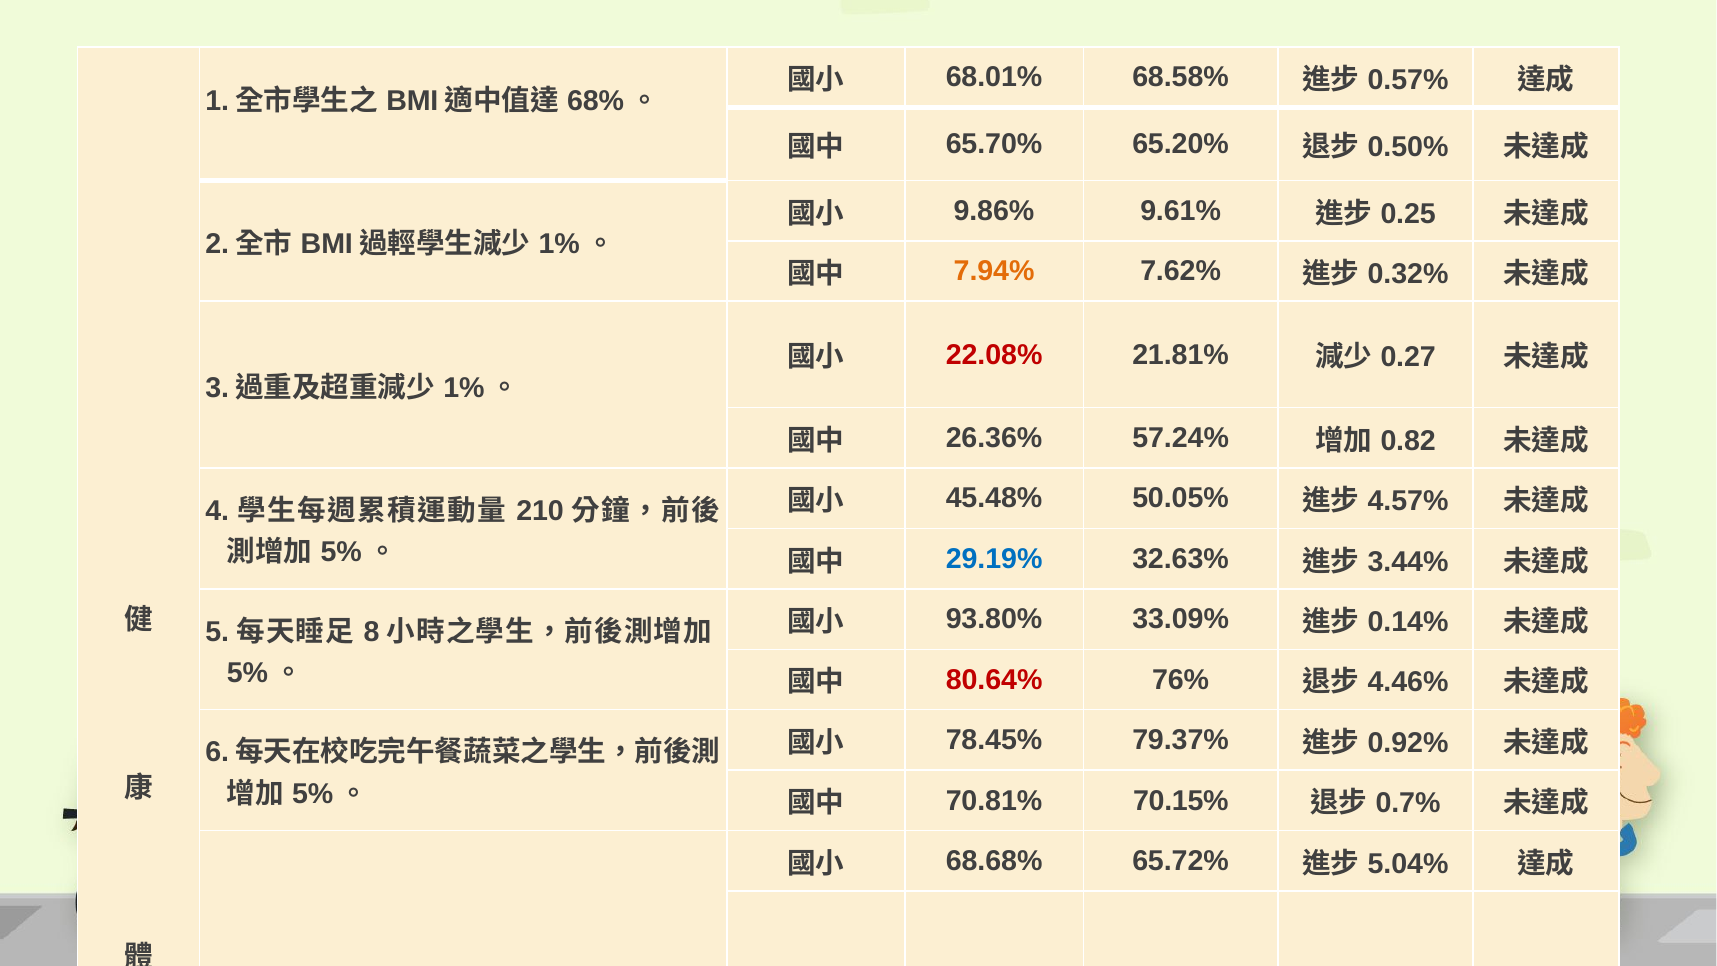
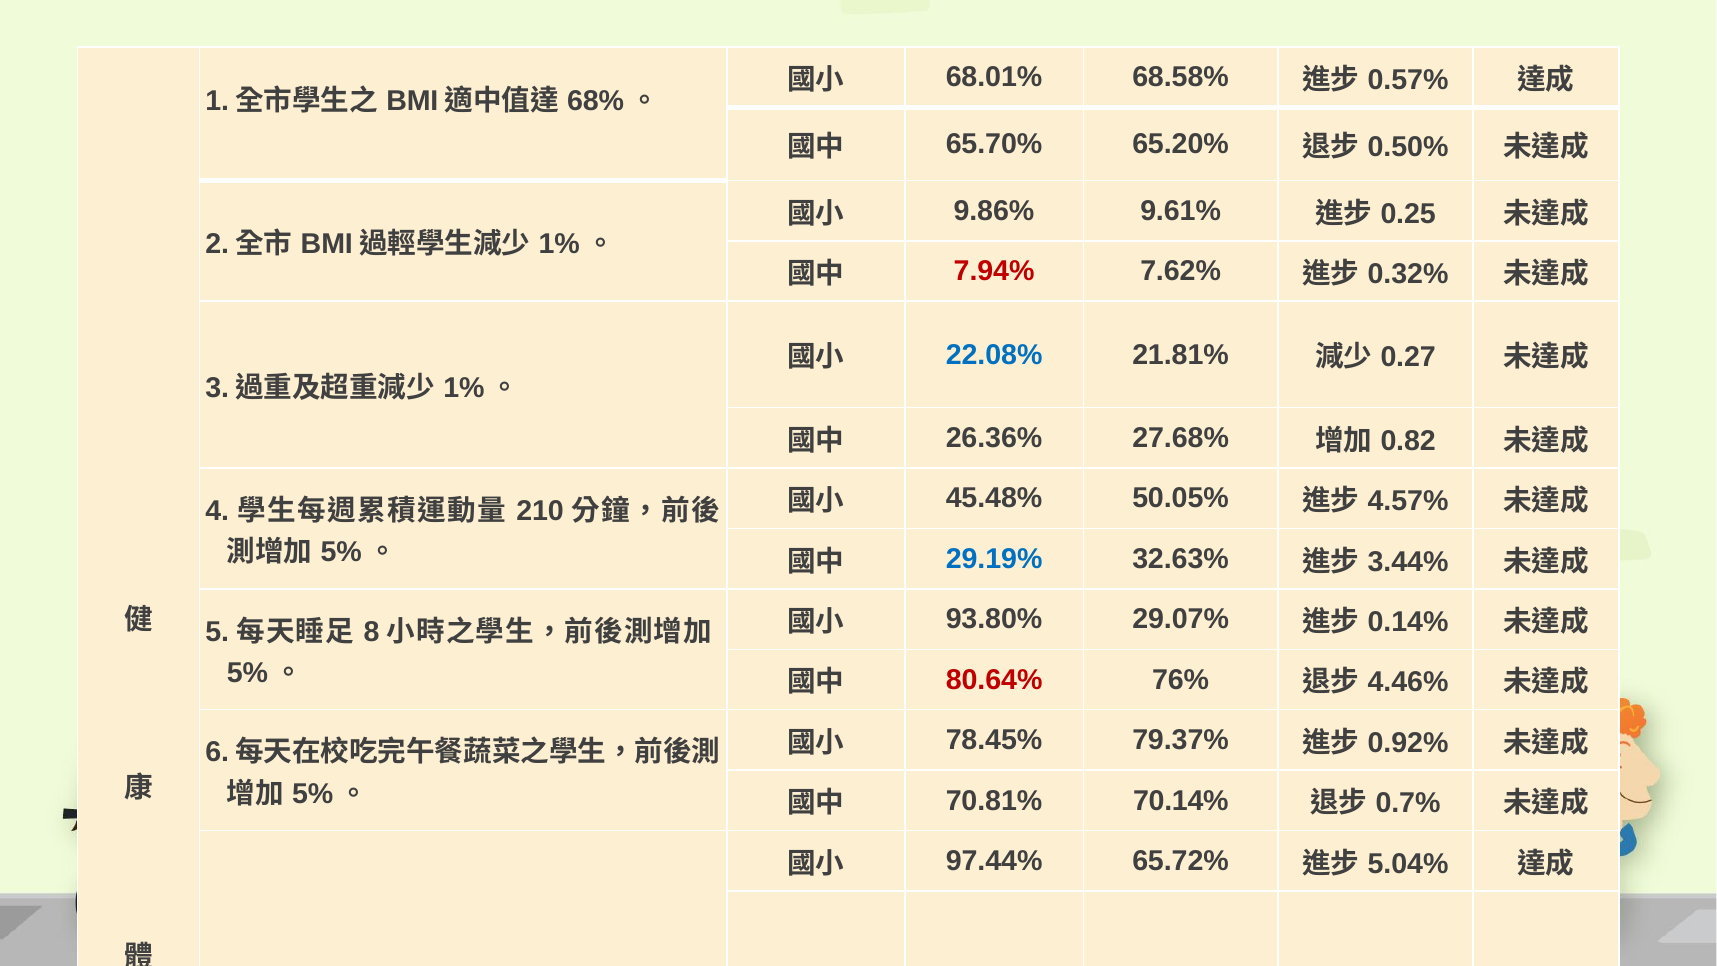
7.94% colour: orange -> red (994, 271)
22.08% colour: red -> blue (994, 355)
57.24%: 57.24% -> 27.68% (1181, 438)
33.09%: 33.09% -> 29.07% (1181, 619)
70.15%: 70.15% -> 70.14% (1181, 801)
68.68%: 68.68% -> 97.44% (994, 861)
